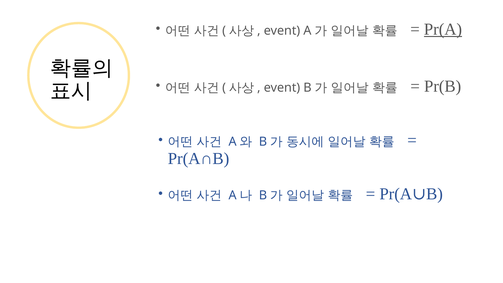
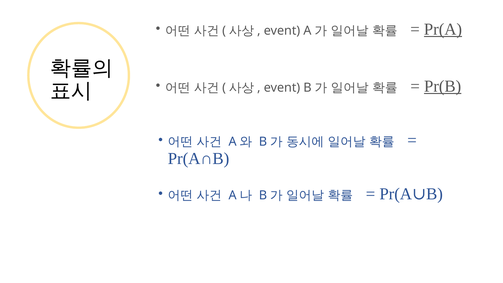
Pr(B underline: none -> present (443, 86)
